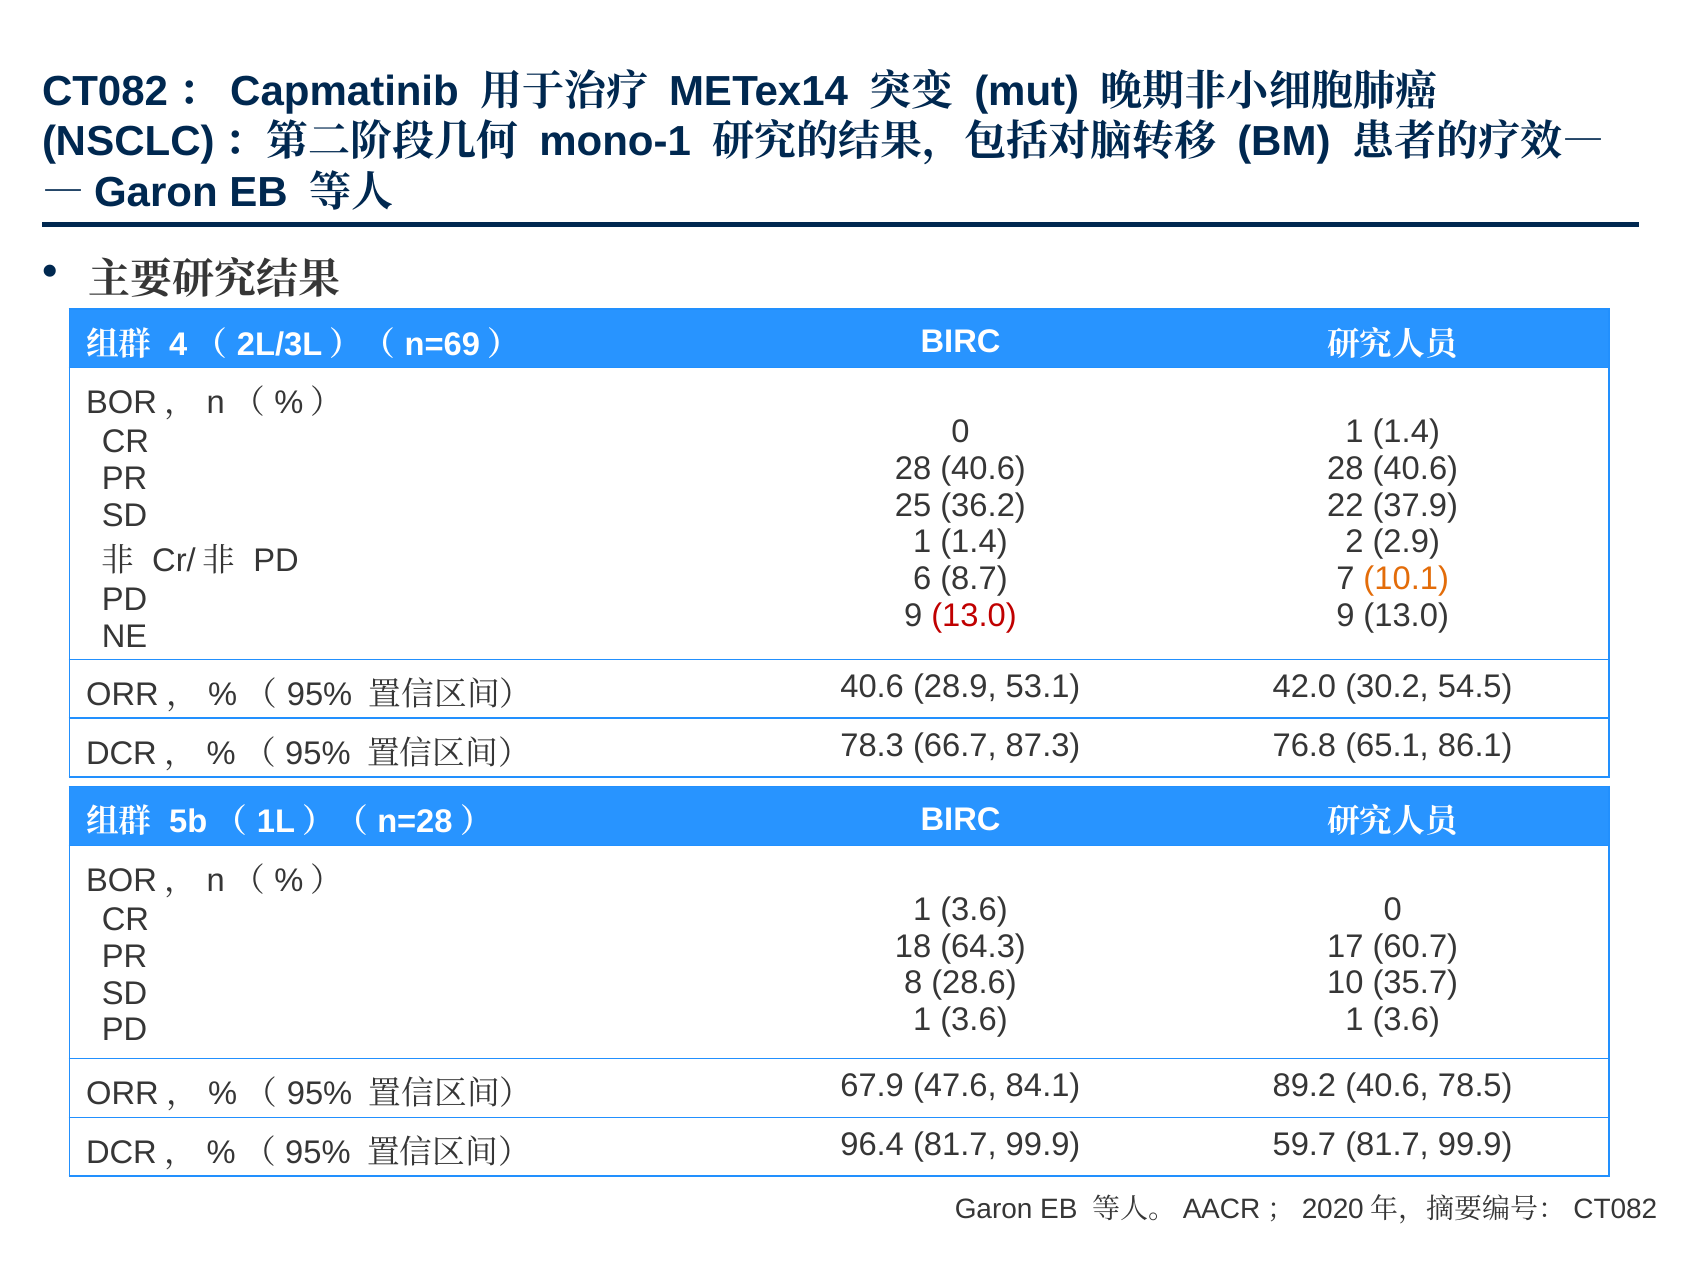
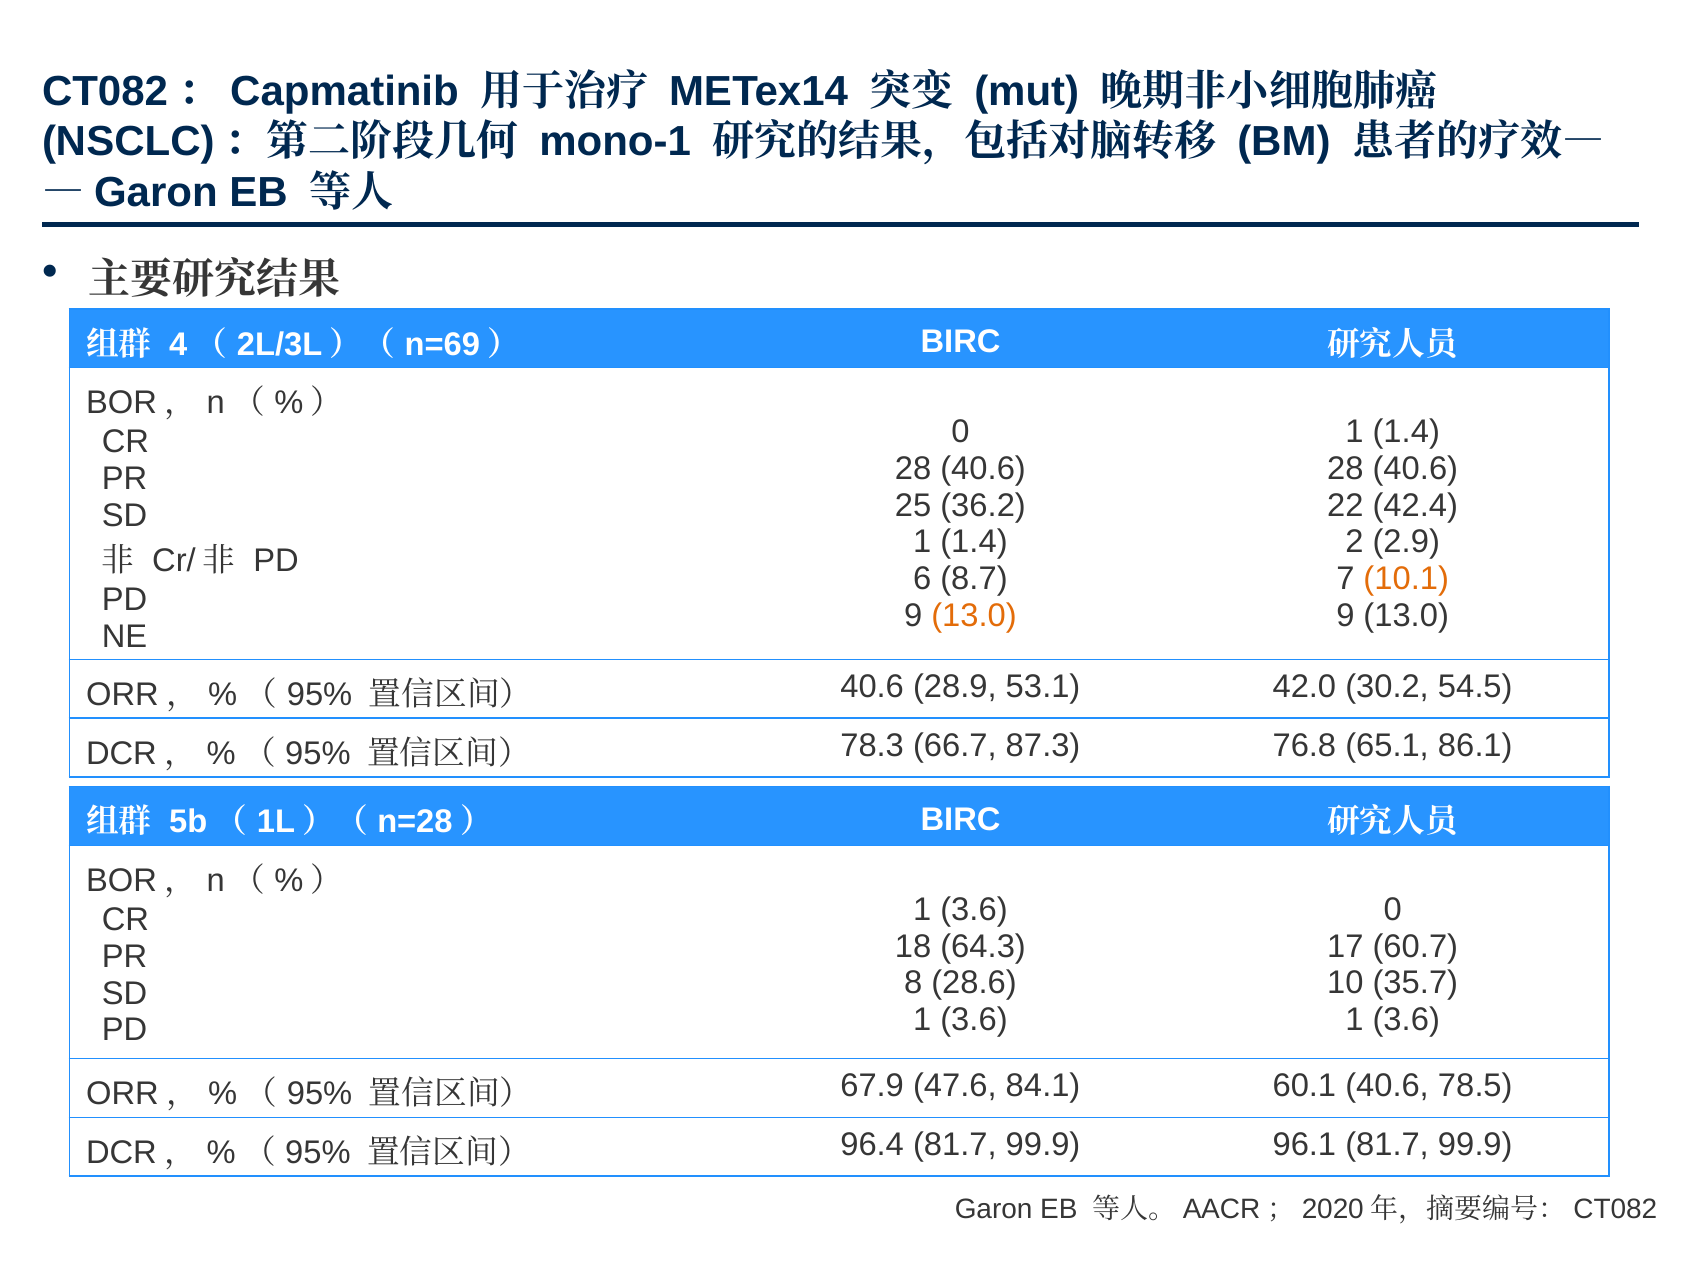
37.9: 37.9 -> 42.4 (1415, 505)
13.0 colour: red -> orange (974, 615)
89.2: 89.2 -> 60.1 (1304, 1086)
59.7: 59.7 -> 96.1 (1304, 1144)
